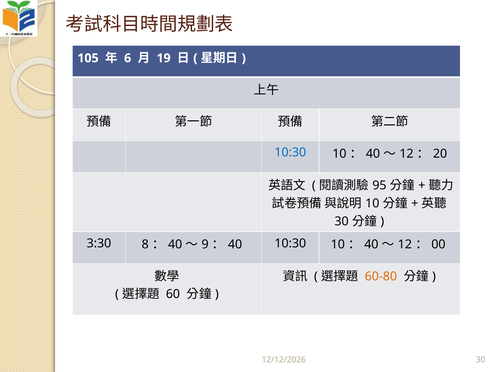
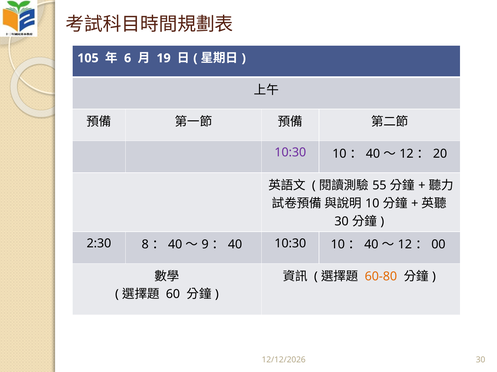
10:30 colour: blue -> purple (290, 153)
95: 95 -> 55 (379, 186)
3:30: 3:30 -> 2:30 (99, 244)
